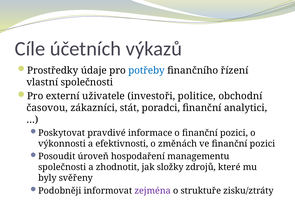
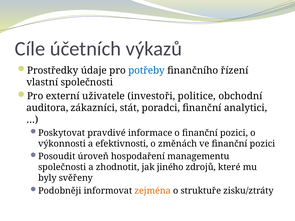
časovou: časovou -> auditora (47, 108)
složky: složky -> jiného (170, 167)
zejména colour: purple -> orange (153, 191)
